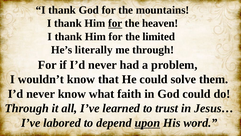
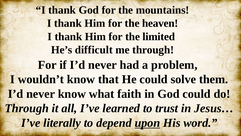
for underline: present -> none (115, 23)
literally: literally -> difficult (94, 50)
labored: labored -> literally (62, 122)
